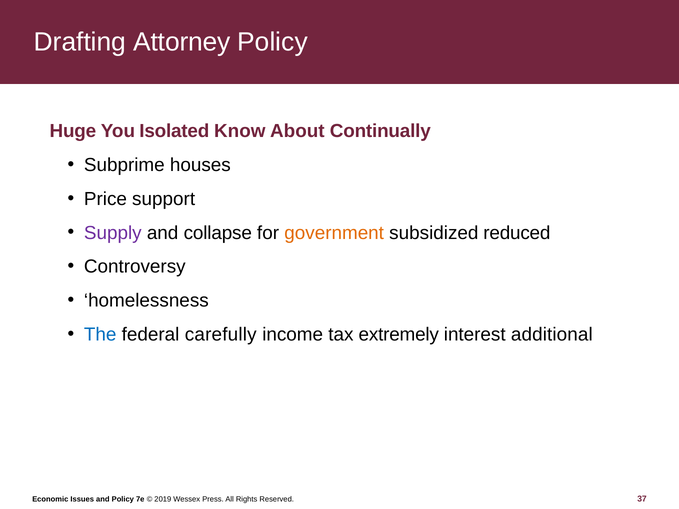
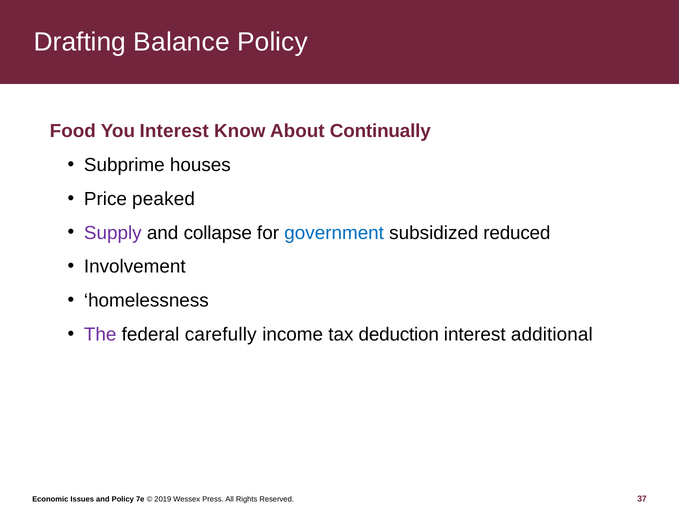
Attorney: Attorney -> Balance (182, 42)
Huge: Huge -> Food (73, 131)
You Isolated: Isolated -> Interest (174, 131)
support: support -> peaked (164, 199)
government colour: orange -> blue (334, 233)
Controversy: Controversy -> Involvement (135, 267)
The colour: blue -> purple (100, 335)
extremely: extremely -> deduction (399, 335)
